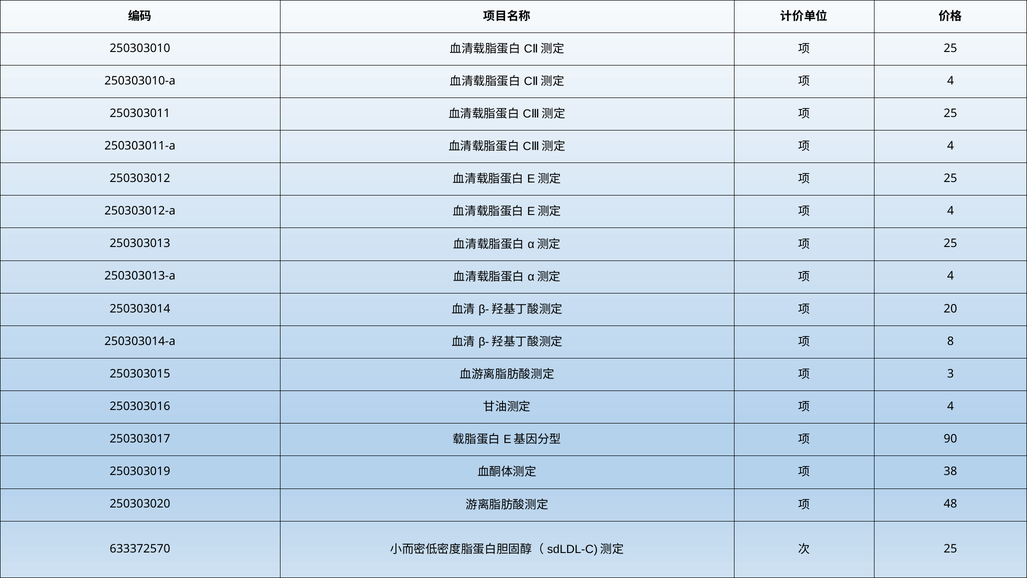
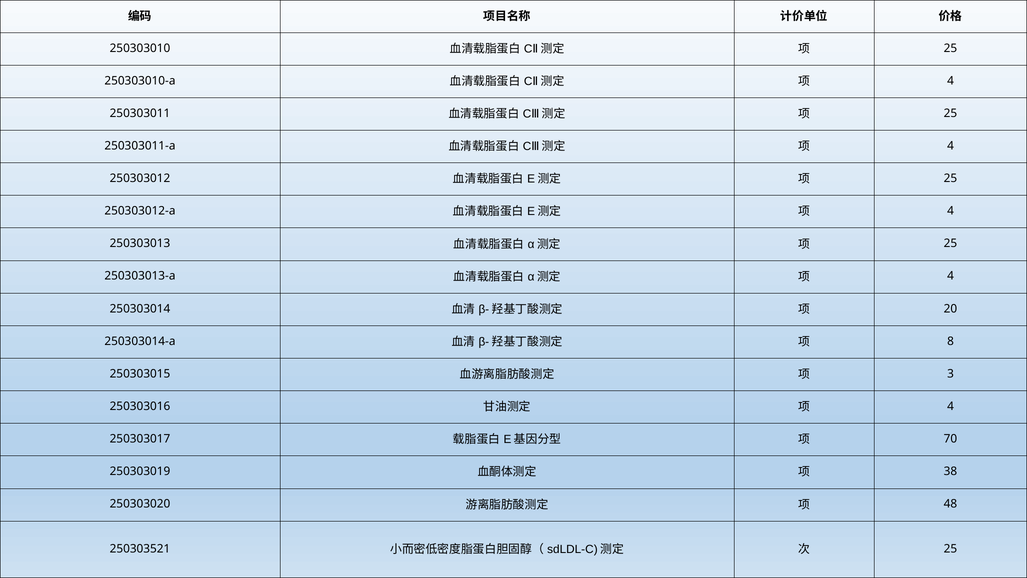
90: 90 -> 70 (950, 439)
633372570: 633372570 -> 250303521 (140, 548)
